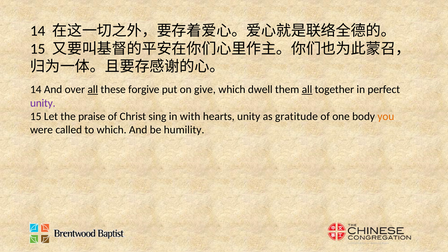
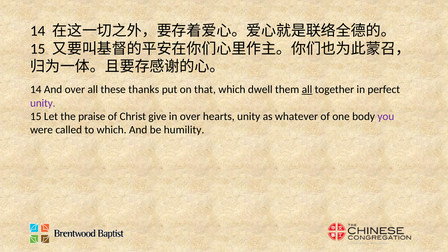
all underline: present -> none (93, 90)
forgive: forgive -> thanks (144, 90)
give: give -> that (205, 90)
sing: sing -> give (157, 117)
in with: with -> over (190, 117)
gratitude: gratitude -> whatever (296, 117)
you colour: orange -> purple (386, 117)
